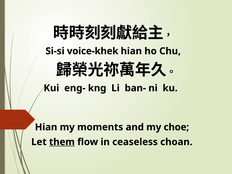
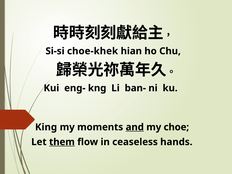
voice-khek: voice-khek -> choe-khek (93, 51)
Hian: Hian -> King (46, 127)
and underline: none -> present (135, 127)
choan: choan -> hands (176, 142)
